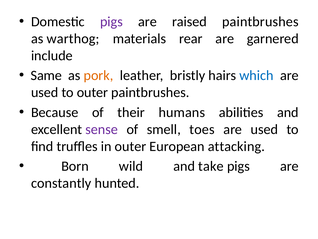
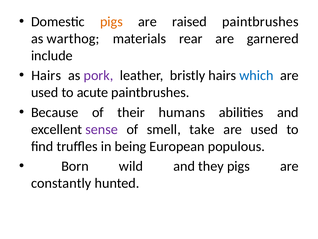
pigs colour: purple -> orange (111, 22)
Same: Same -> Hairs (46, 75)
pork colour: orange -> purple (98, 75)
to outer: outer -> acute (92, 92)
toes: toes -> take (202, 129)
in outer: outer -> being (130, 146)
attacking: attacking -> populous (236, 146)
take: take -> they (211, 166)
